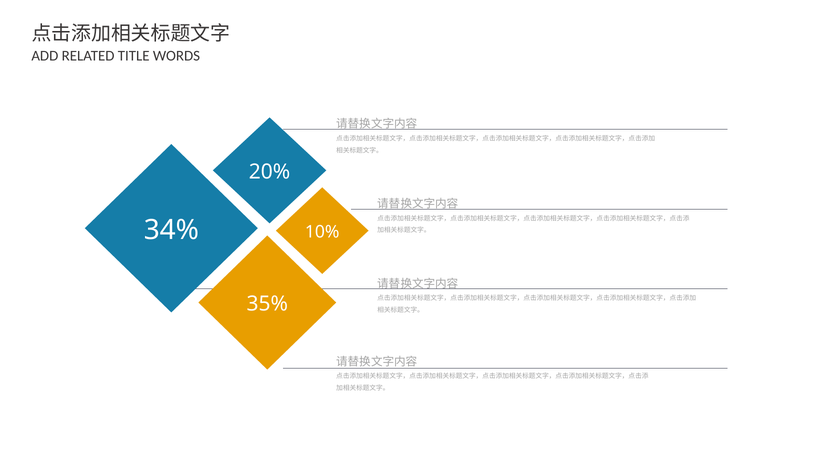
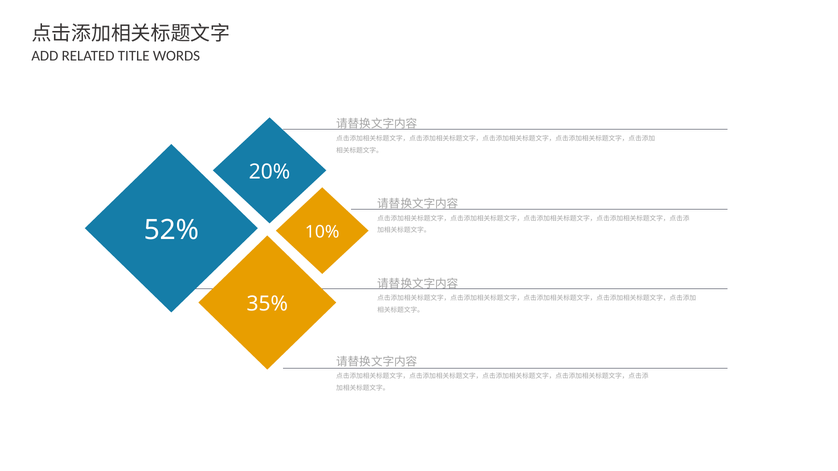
34%: 34% -> 52% (171, 230)
